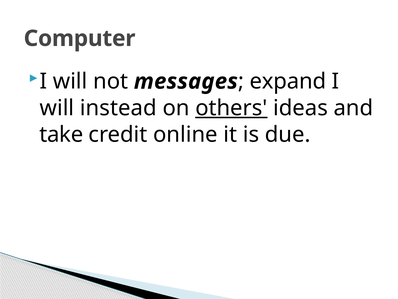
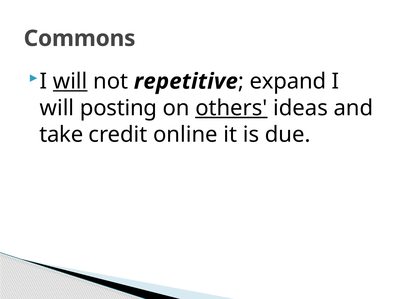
Computer: Computer -> Commons (80, 38)
will underline: none -> present (70, 81)
messages: messages -> repetitive (186, 81)
instead: instead -> posting (118, 108)
